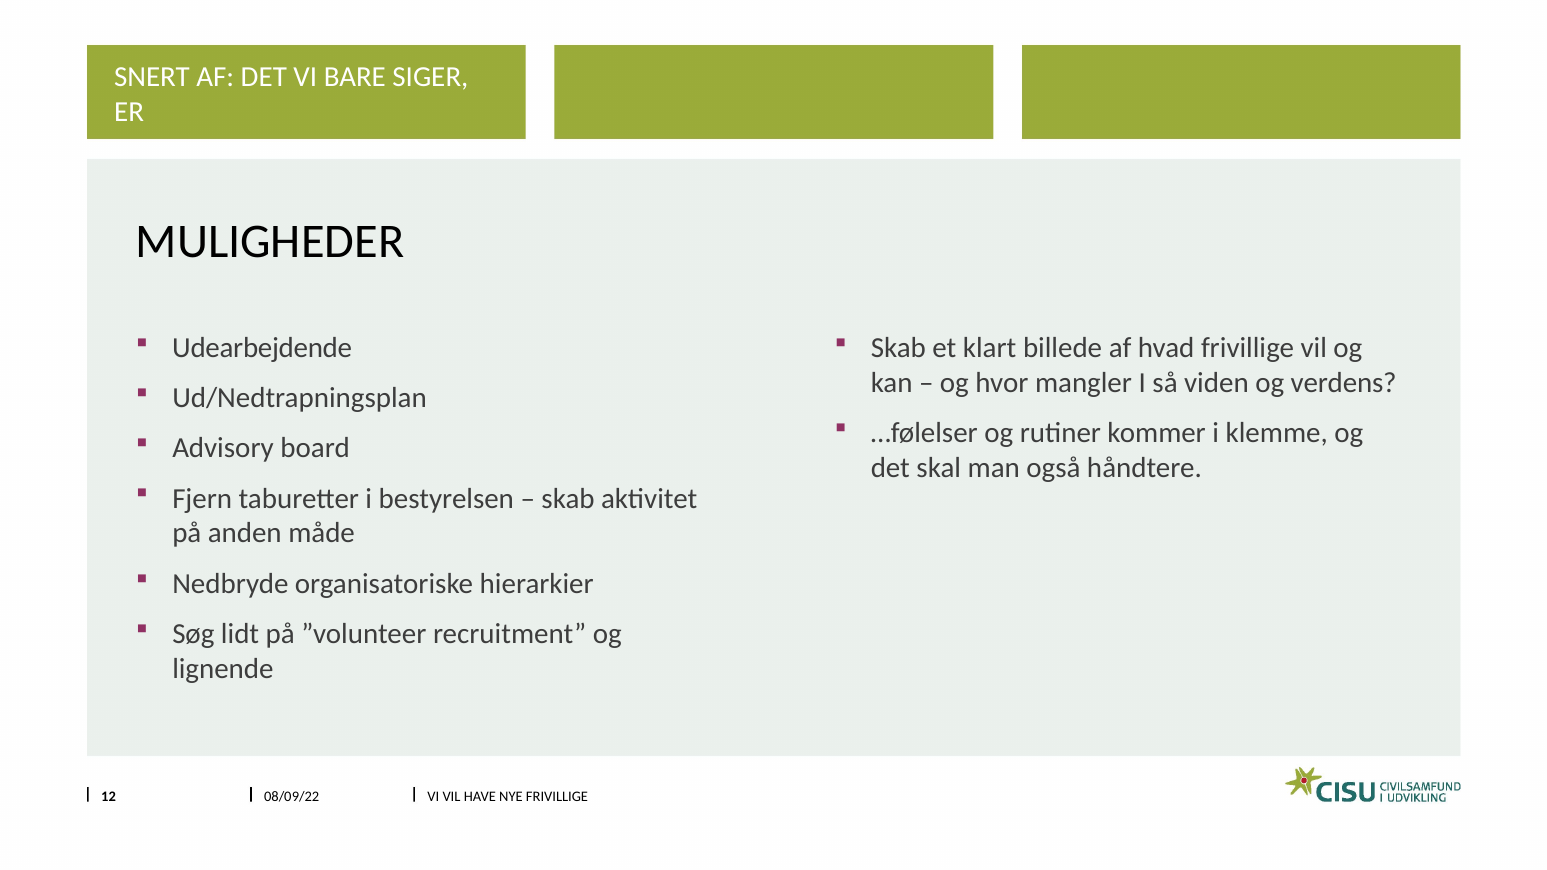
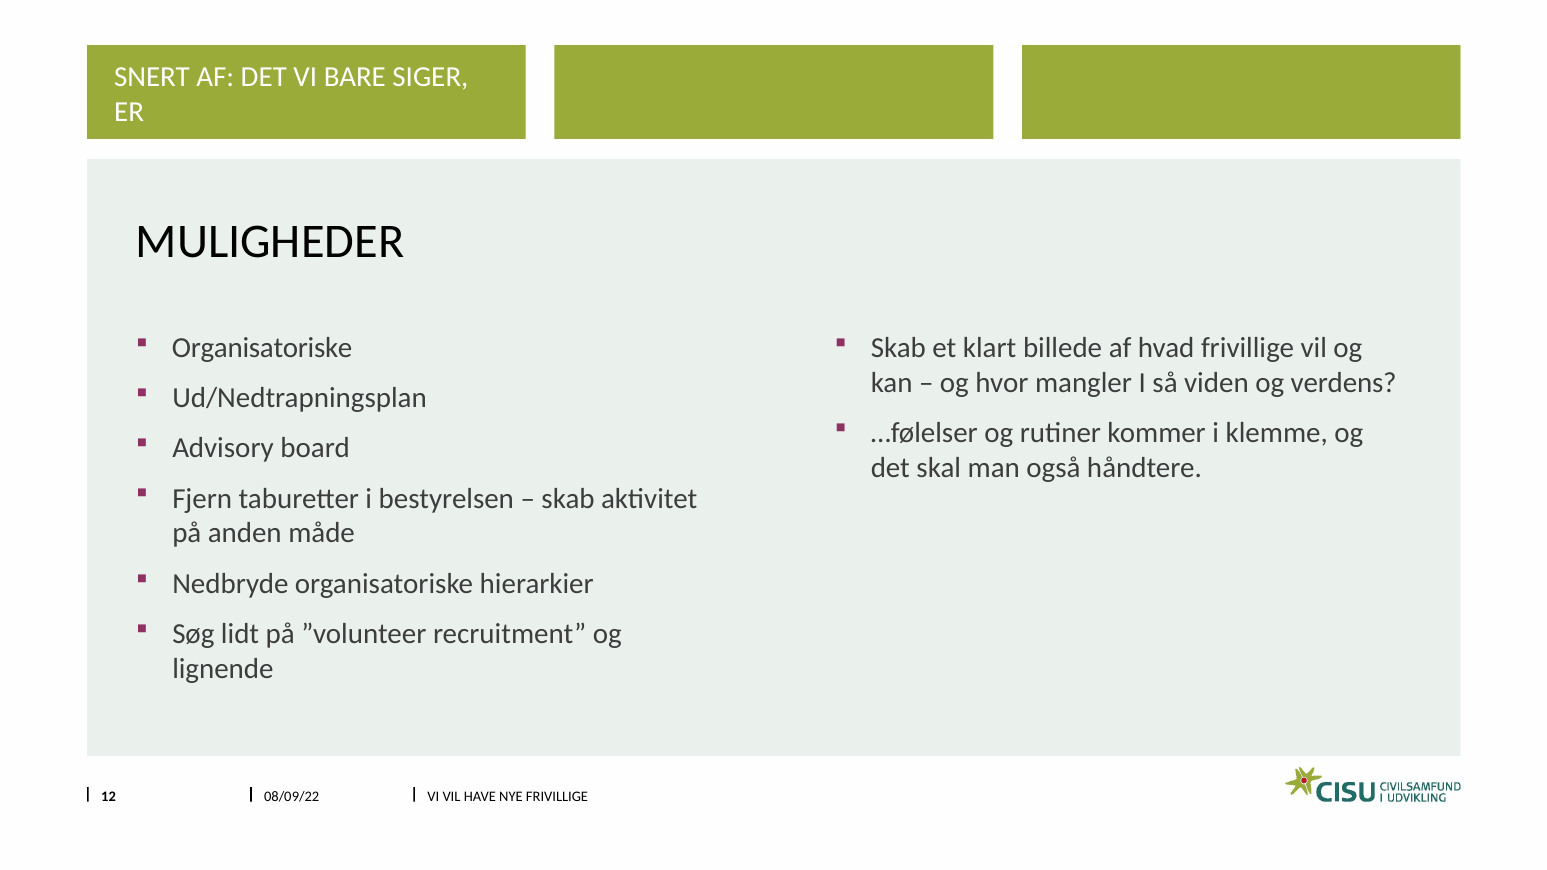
Udearbejdende: Udearbejdende -> Organisatoriske (262, 348)
